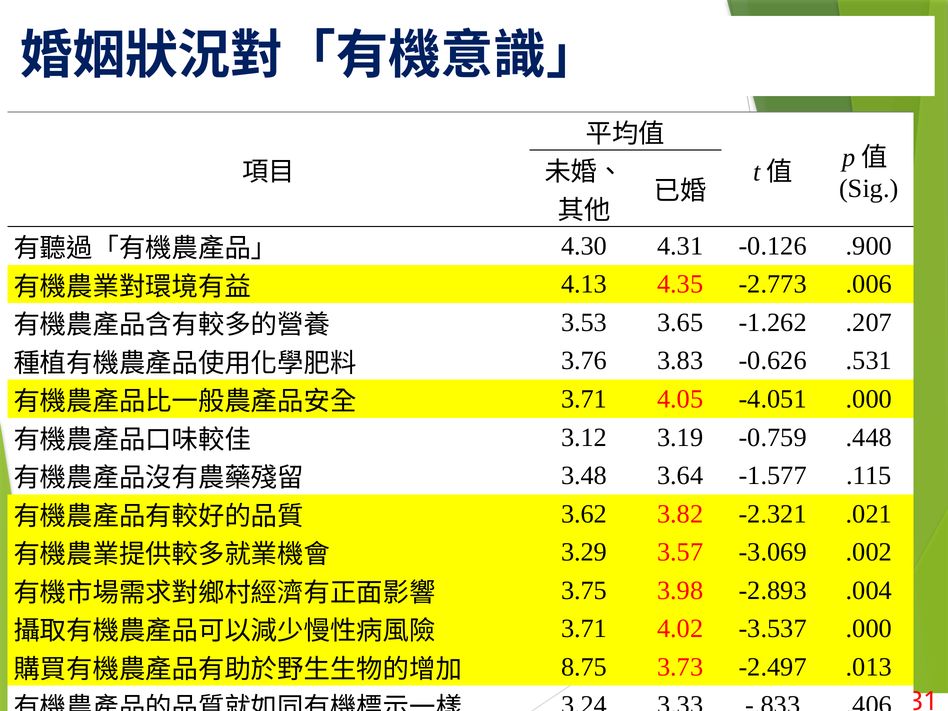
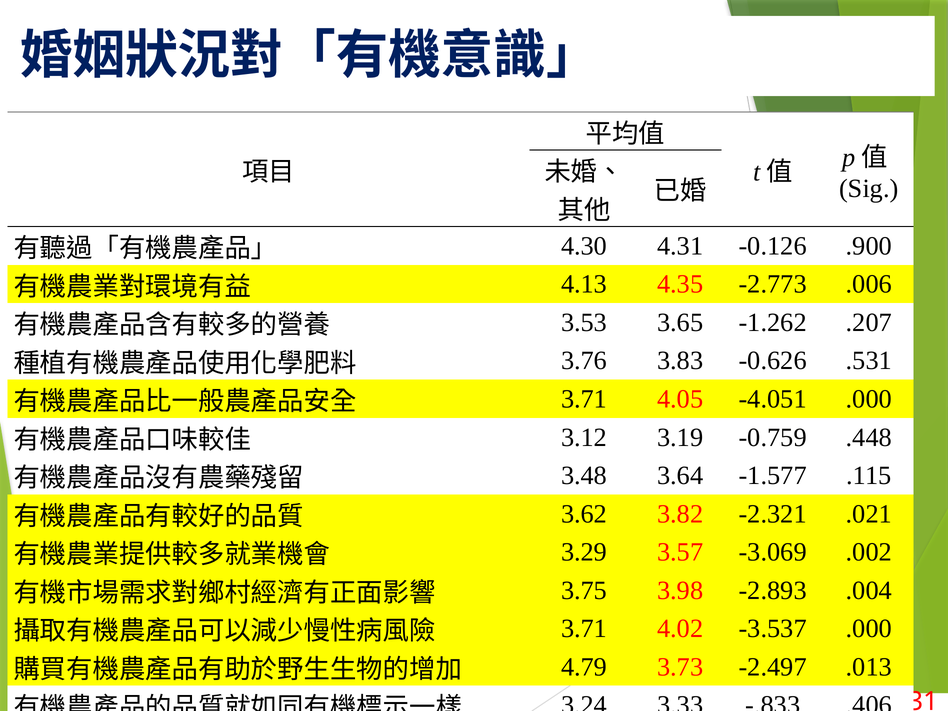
8.75: 8.75 -> 4.79 (584, 667)
